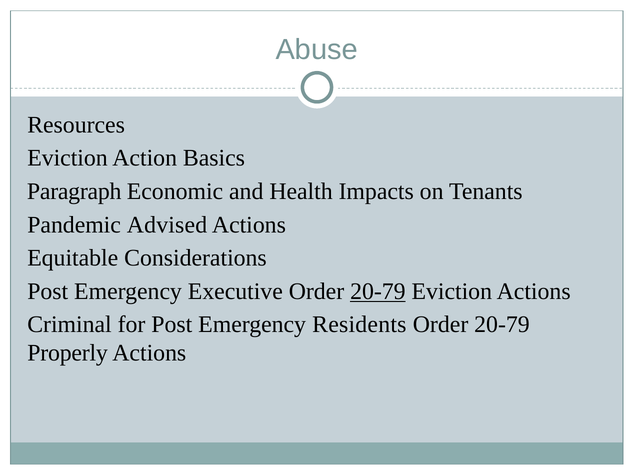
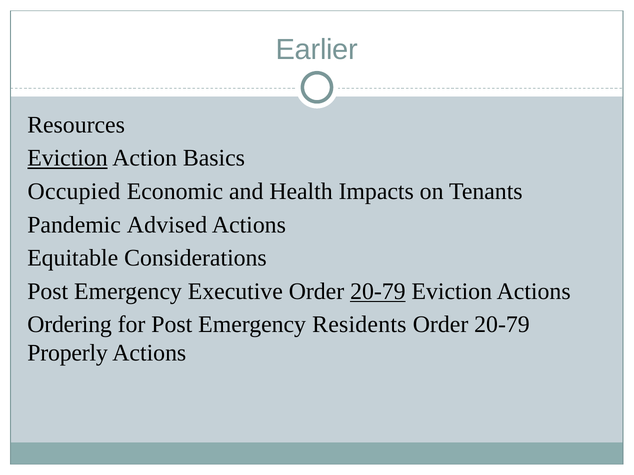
Abuse: Abuse -> Earlier (317, 50)
Eviction underline: none -> present (67, 158)
Paragraph: Paragraph -> Occupied (74, 192)
Criminal: Criminal -> Ordering (70, 325)
